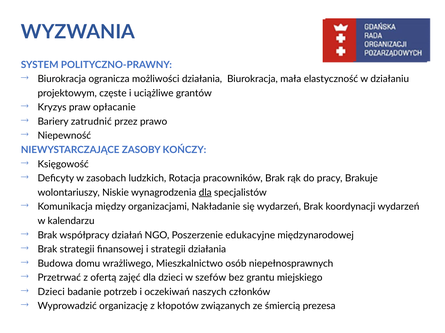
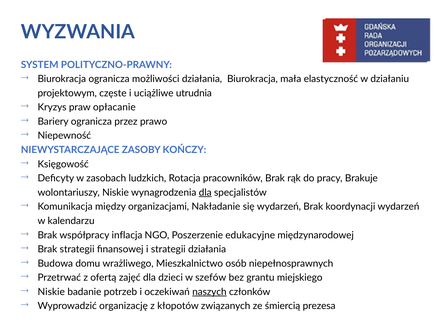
grantów: grantów -> utrudnia (194, 93)
Bariery zatrudnić: zatrudnić -> ogranicza (91, 122)
działań: działań -> inflacja (127, 236)
Dzieci: Dzieci -> Niskie (51, 293)
naszych underline: none -> present (209, 293)
